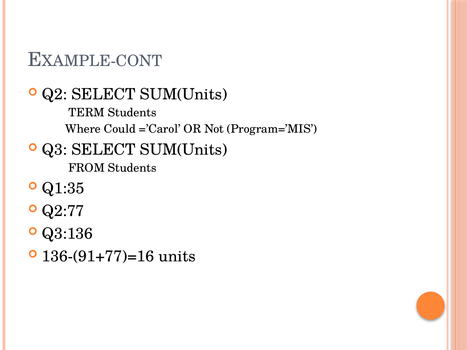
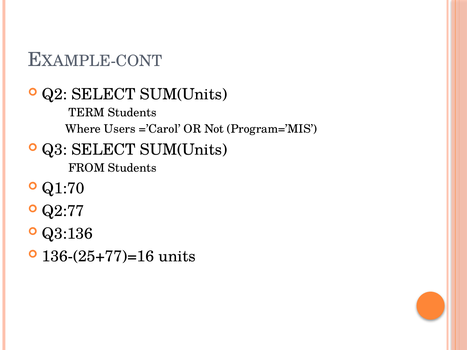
Could: Could -> Users (120, 129)
Q1:35: Q1:35 -> Q1:70 (63, 189)
136-(91+77)=16: 136-(91+77)=16 -> 136-(25+77)=16 (98, 256)
